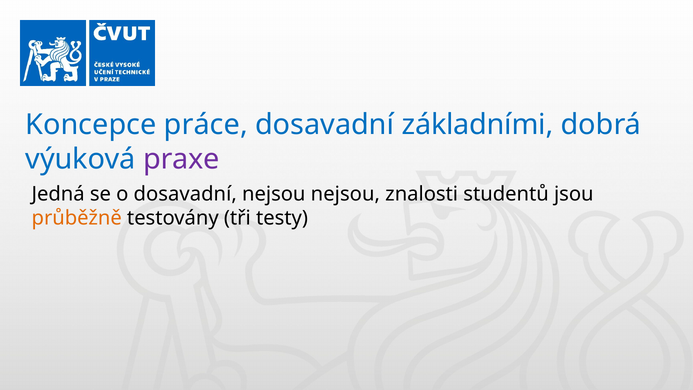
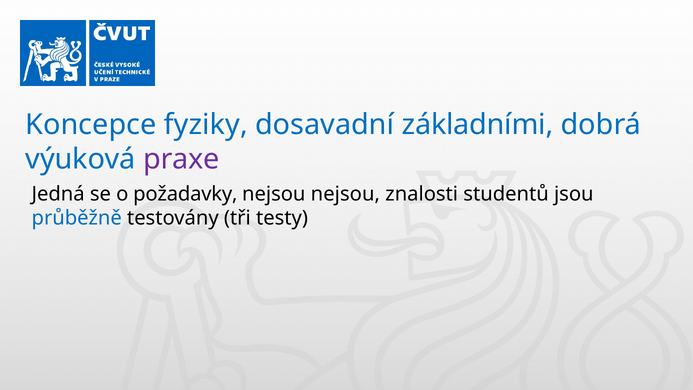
práce: práce -> fyziky (206, 124)
o dosavadní: dosavadní -> požadavky (185, 194)
průběžně colour: orange -> blue (77, 218)
